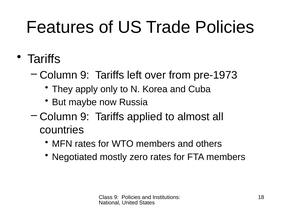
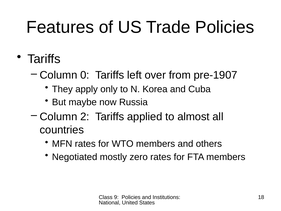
9: 9 -> 0 (85, 75)
pre-1973: pre-1973 -> pre-1907 (216, 75)
9: 9 -> 2 (85, 117)
